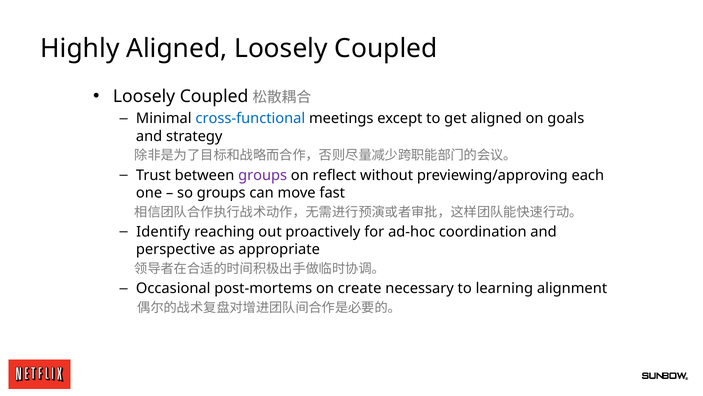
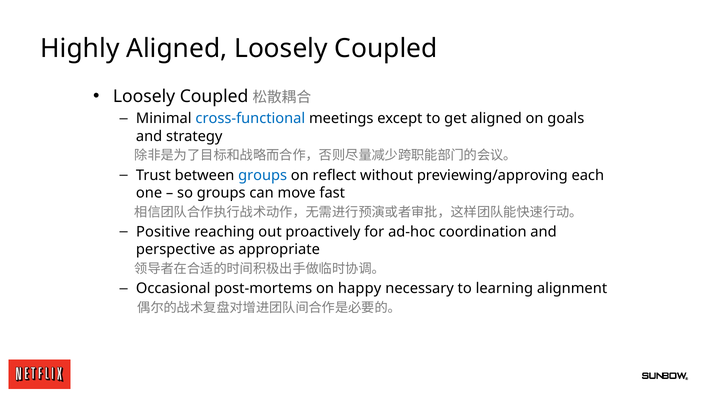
groups colour: purple -> blue (263, 175)
Identify: Identify -> Positive (163, 232)
create: create -> happy (360, 288)
